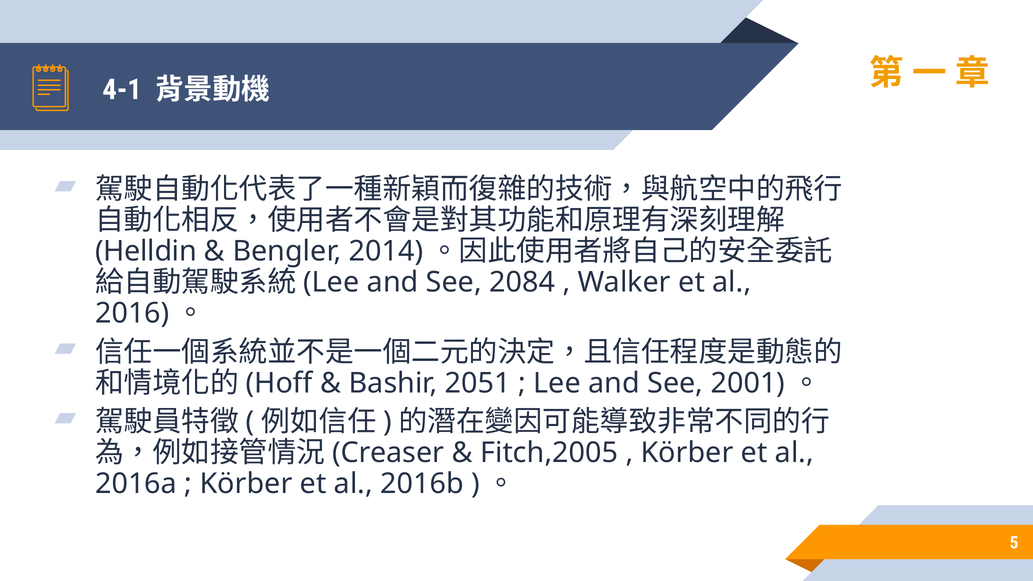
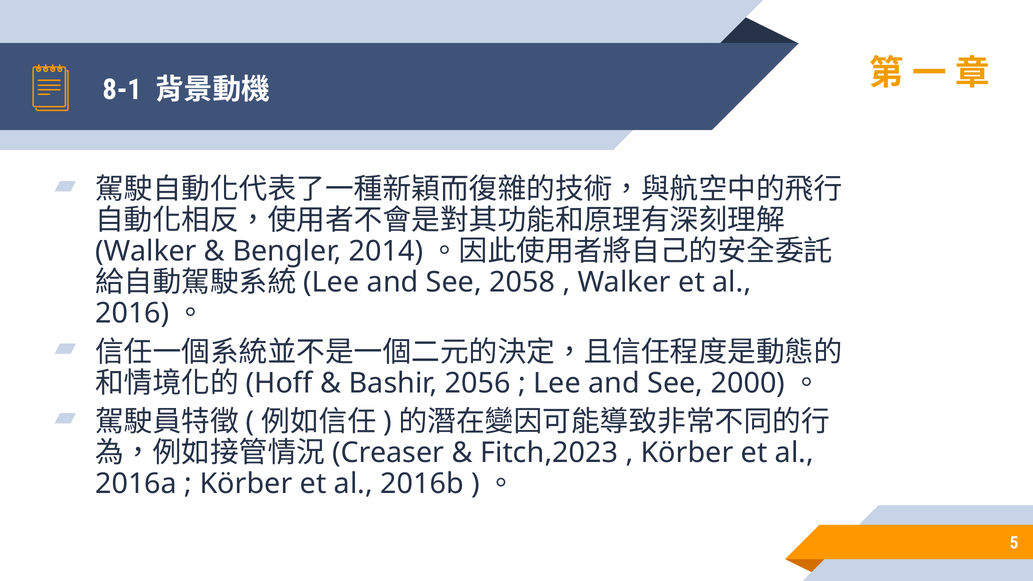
4-1: 4-1 -> 8-1 (122, 90)
Helldin: Helldin -> Walker (146, 251)
2084: 2084 -> 2058 (522, 282)
2051: 2051 -> 2056 (478, 383)
2001: 2001 -> 2000 (748, 383)
Fitch,2005: Fitch,2005 -> Fitch,2023 (549, 453)
